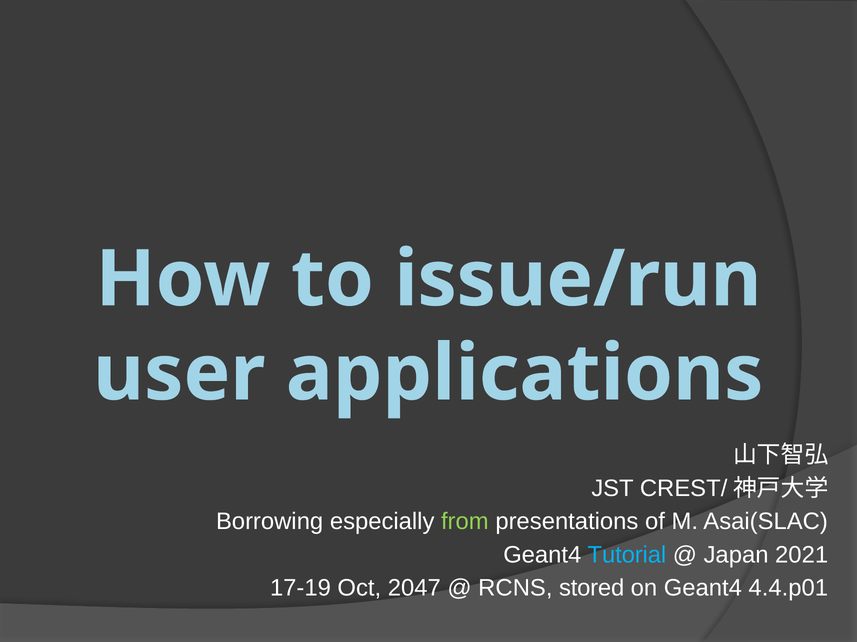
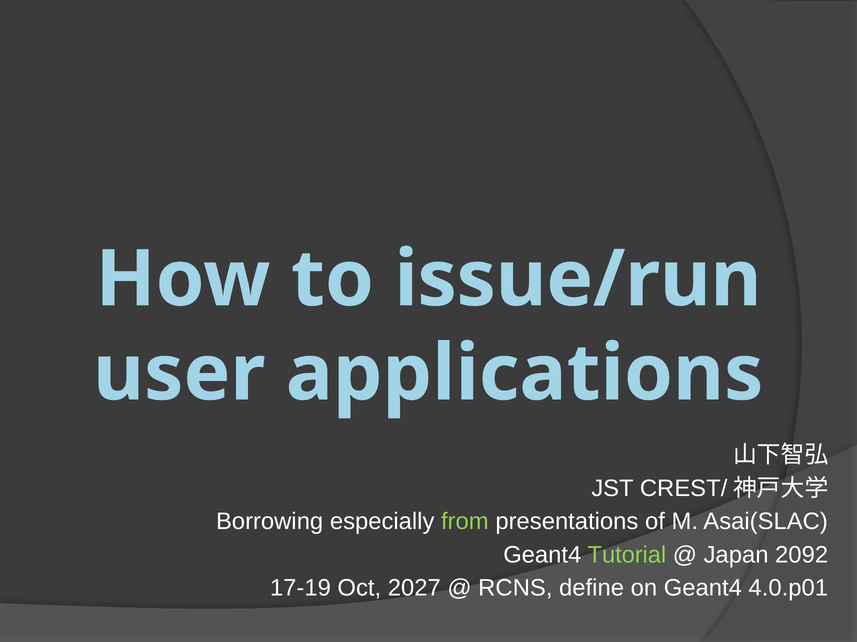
Tutorial colour: light blue -> light green (627, 555)
2021: 2021 -> 2092 (802, 555)
2047: 2047 -> 2027 (414, 589)
stored: stored -> define (592, 589)
4.4.p01: 4.4.p01 -> 4.0.p01 (788, 589)
